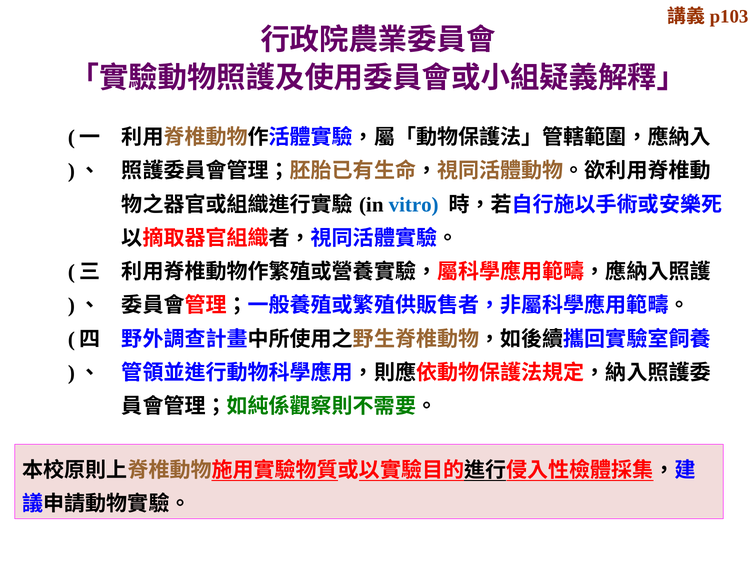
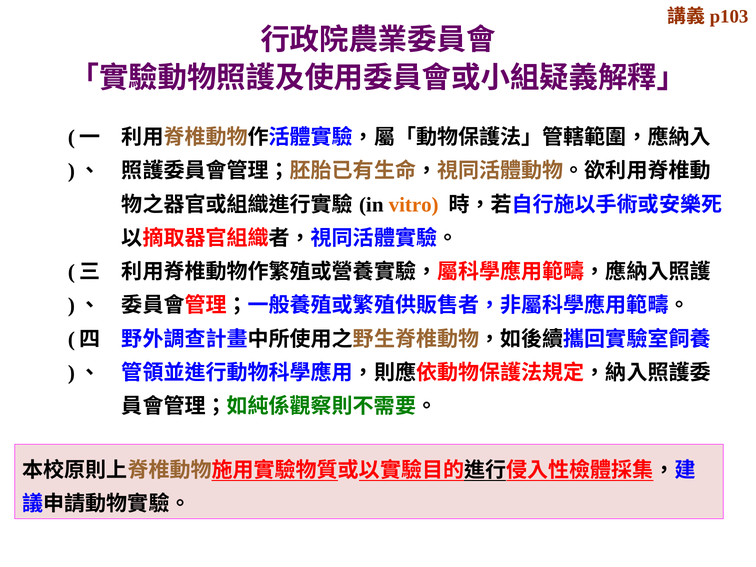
vitro colour: blue -> orange (414, 205)
